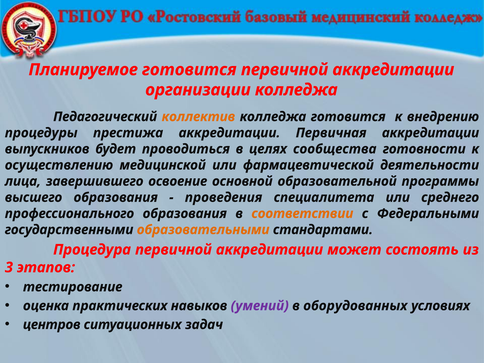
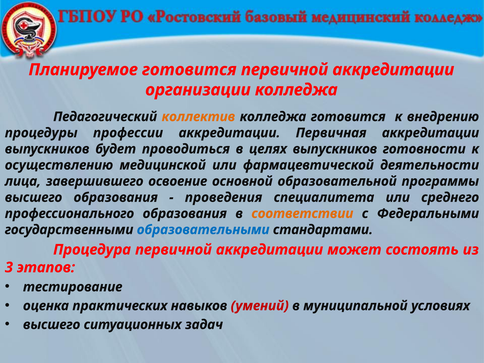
престижа: престижа -> профессии (128, 133)
целях сообщества: сообщества -> выпускников (335, 149)
образовательными colour: orange -> blue (203, 230)
умений colour: purple -> red (260, 306)
оборудованных: оборудованных -> муниципальной (355, 306)
центров: центров -> высшего (52, 325)
